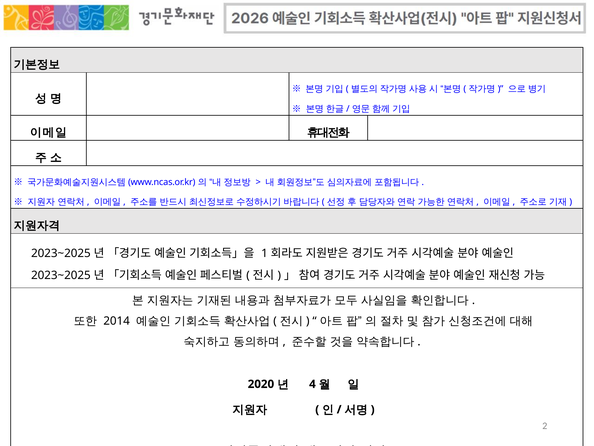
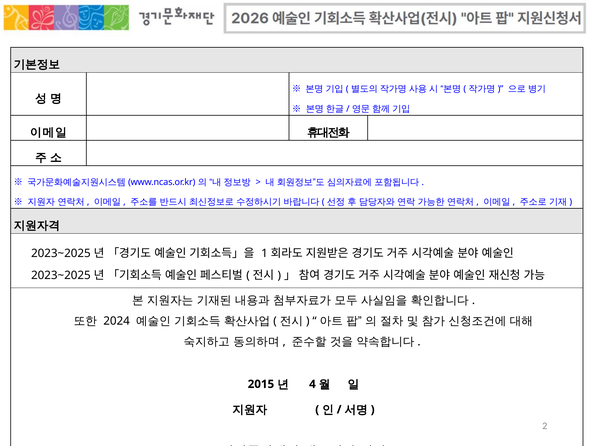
2014: 2014 -> 2024 (117, 321)
2020: 2020 -> 2015 (261, 384)
